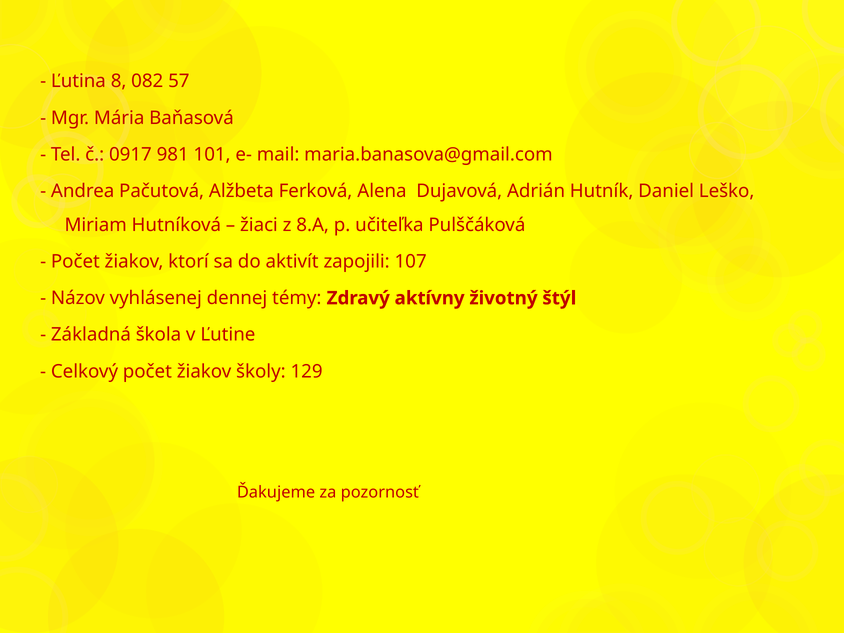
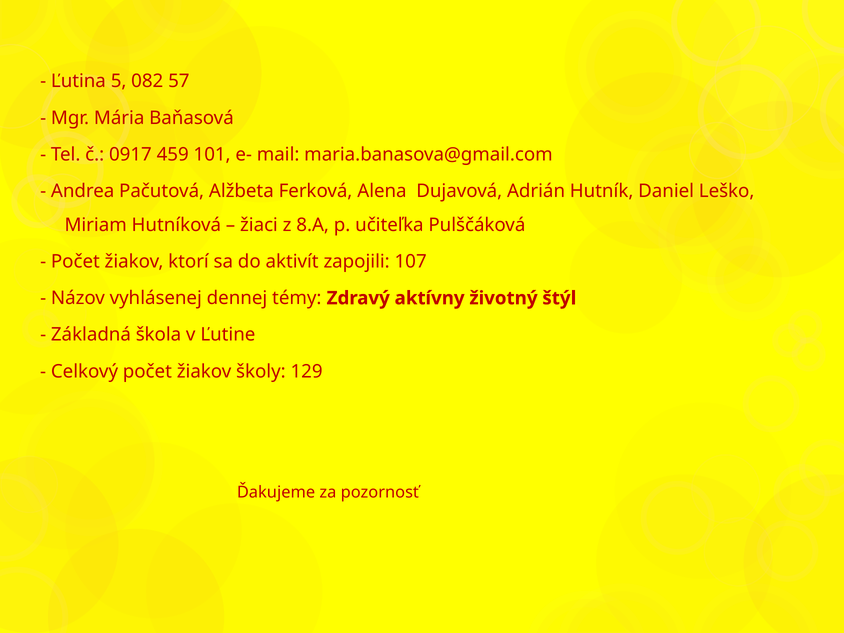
8: 8 -> 5 (119, 81)
981: 981 -> 459 (173, 154)
